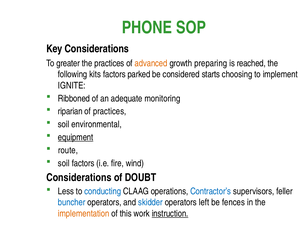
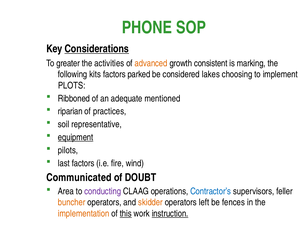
Considerations underline: none -> present (97, 49)
the practices: practices -> activities (109, 63)
preparing: preparing -> consistent (211, 63)
reached: reached -> marking (251, 63)
starts: starts -> lakes (211, 74)
IGNITE: IGNITE -> PLOTS (72, 85)
monitoring: monitoring -> mentioned (162, 98)
environmental: environmental -> representative (97, 124)
route: route -> pilots (68, 150)
soil: soil -> last (64, 163)
Considerations: Considerations -> Communicated (79, 177)
Less: Less -> Area (66, 191)
conducting colour: blue -> purple (103, 191)
buncher colour: blue -> orange (72, 202)
skidder colour: blue -> orange (150, 202)
this underline: none -> present (126, 213)
